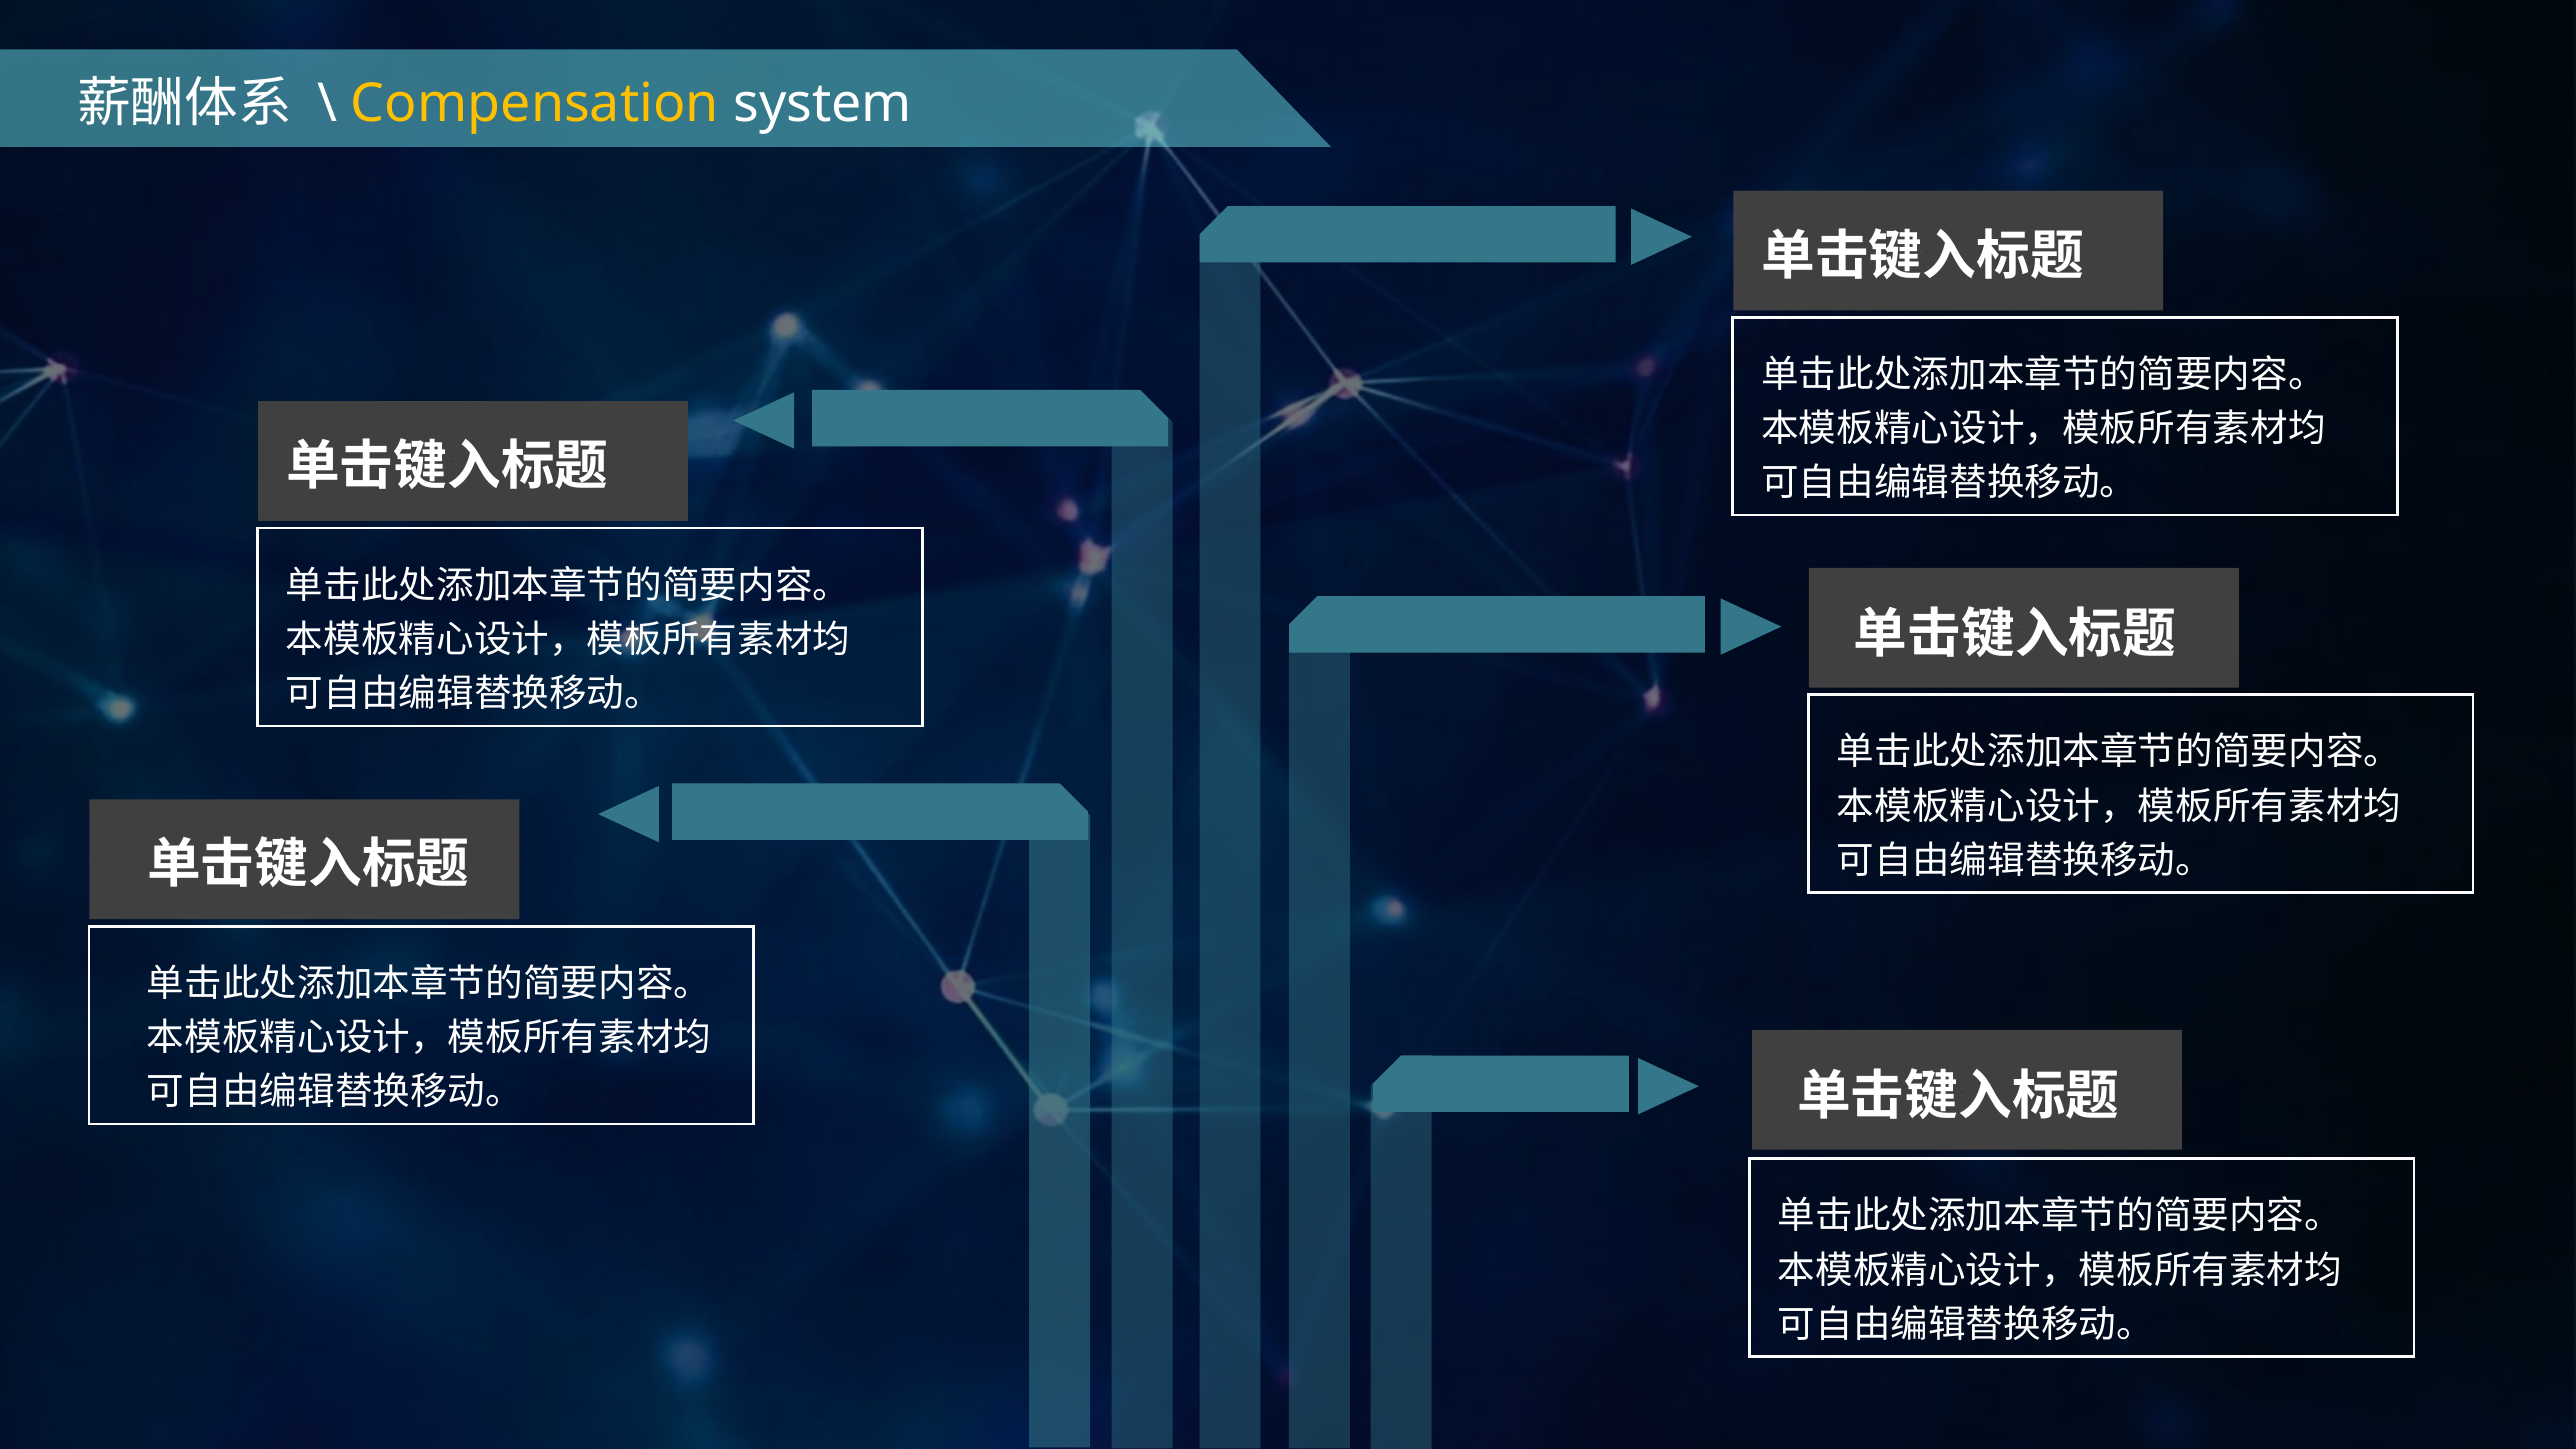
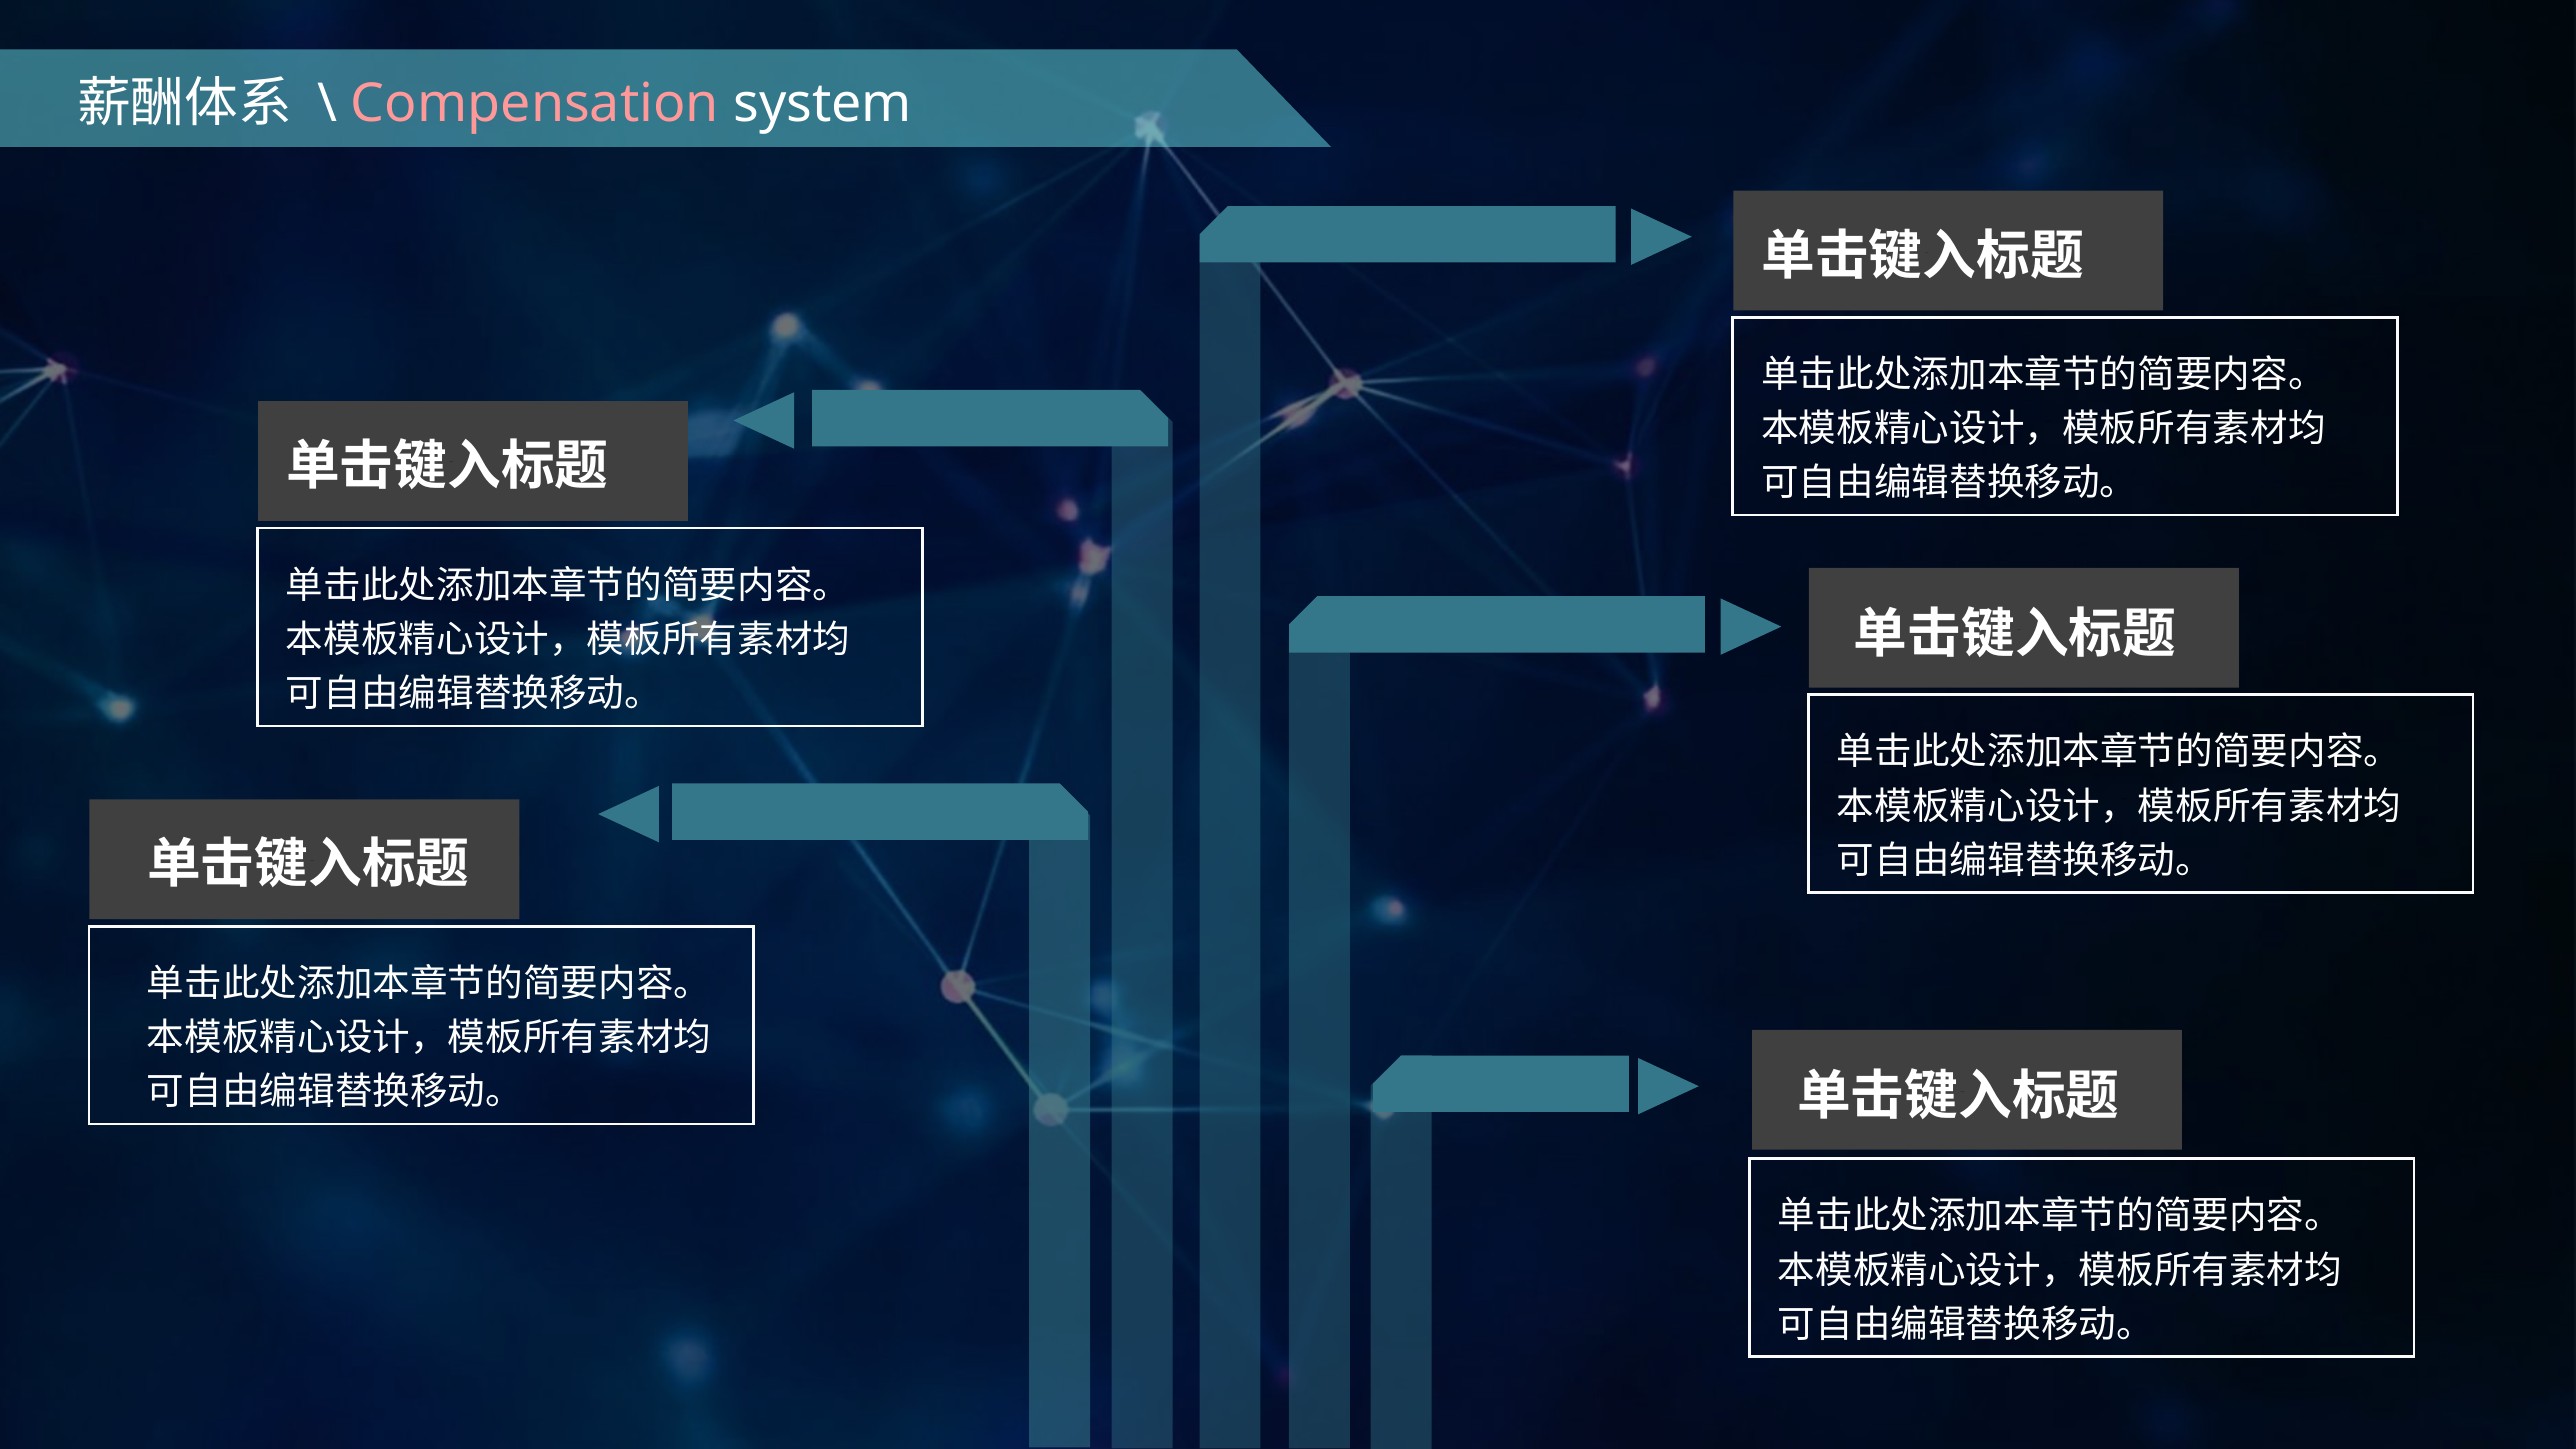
Compensation colour: yellow -> pink (535, 104)
